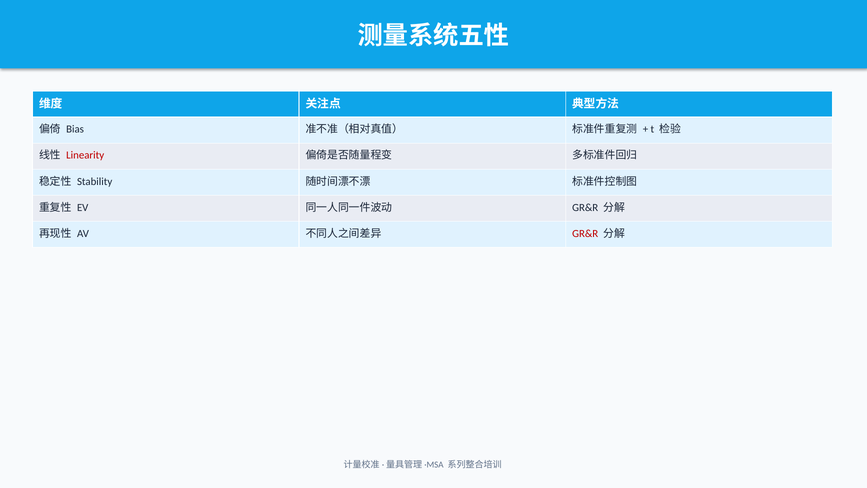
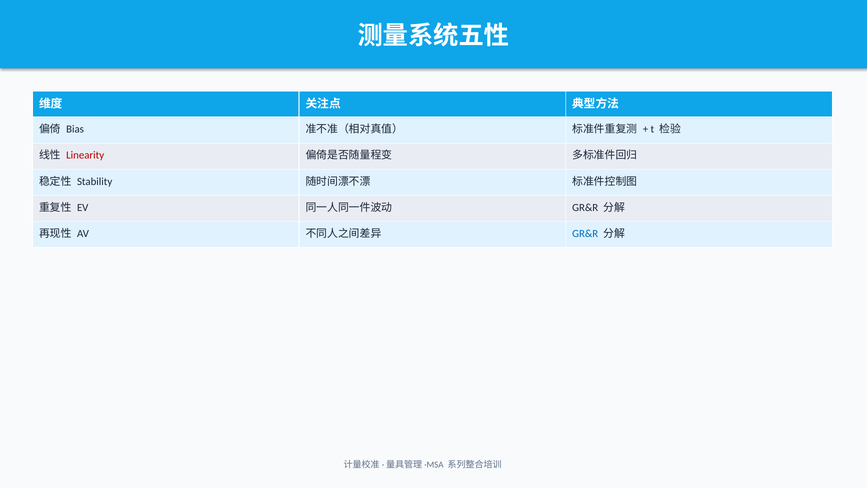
GR&R colour: red -> blue (585, 233)
